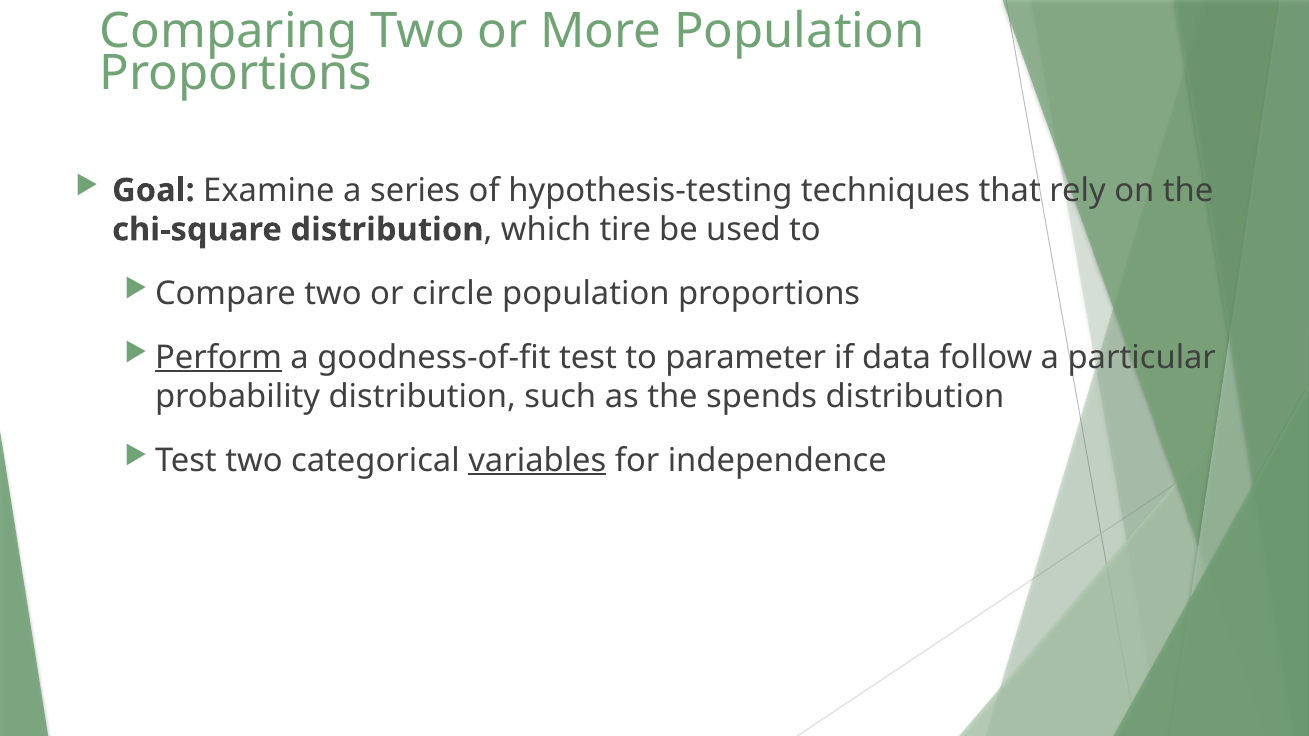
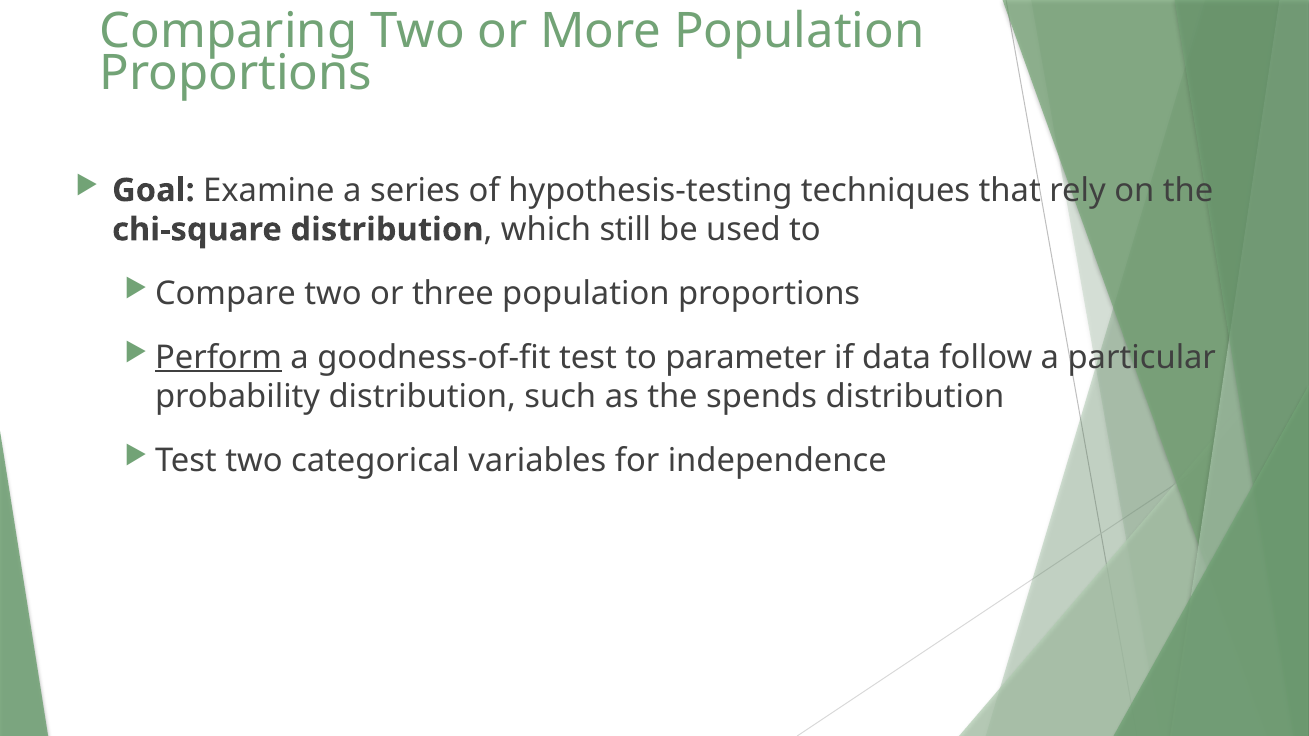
tire: tire -> still (625, 230)
circle: circle -> three (453, 294)
variables underline: present -> none (537, 460)
